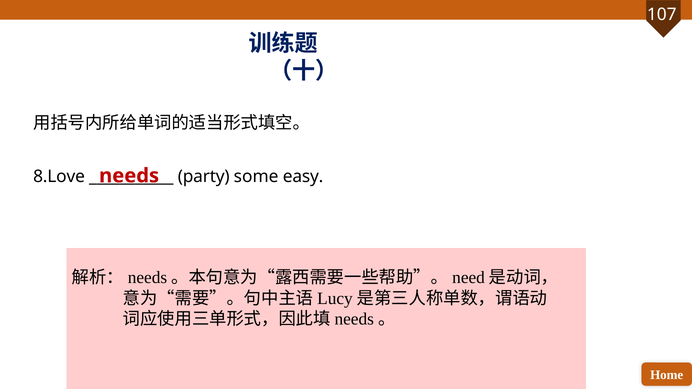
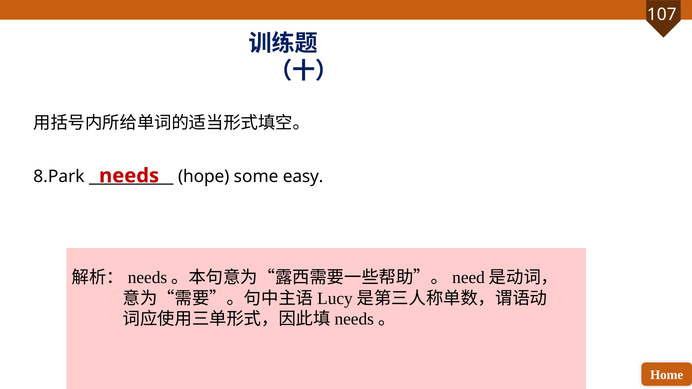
8.Love: 8.Love -> 8.Park (59, 177)
party: party -> hope (204, 177)
